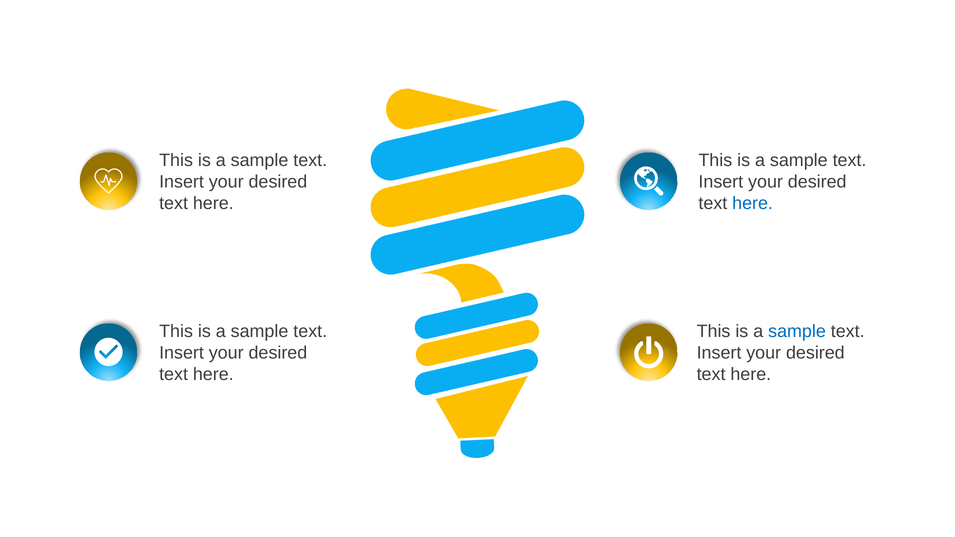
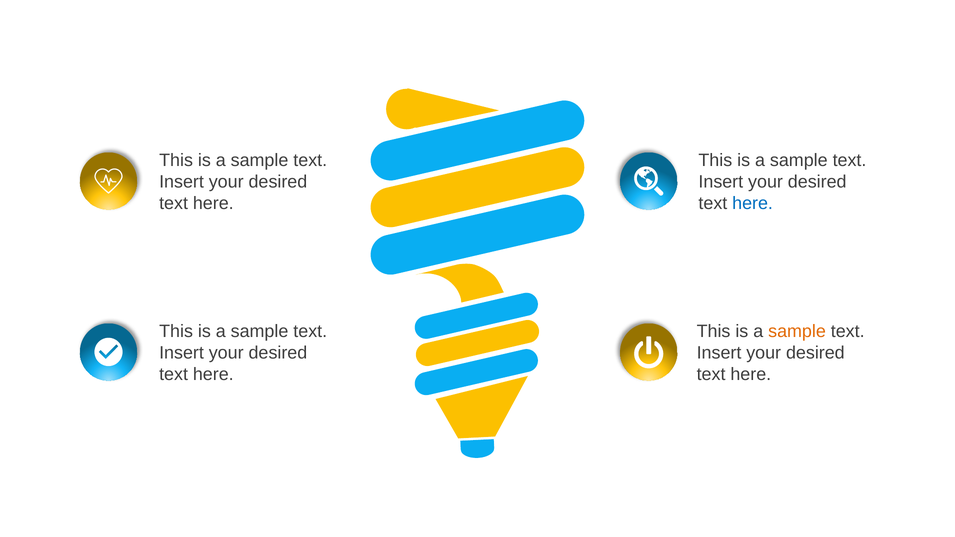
sample colour: blue -> orange (797, 331)
